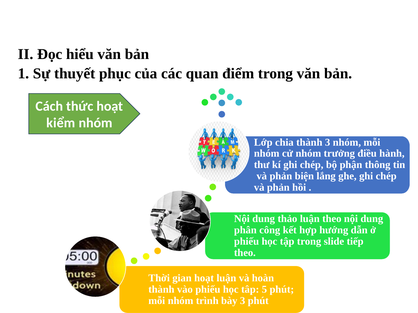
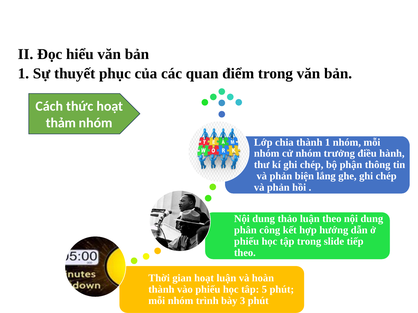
kiểm: kiểm -> thảm (61, 123)
thành 3: 3 -> 1 (328, 143)
